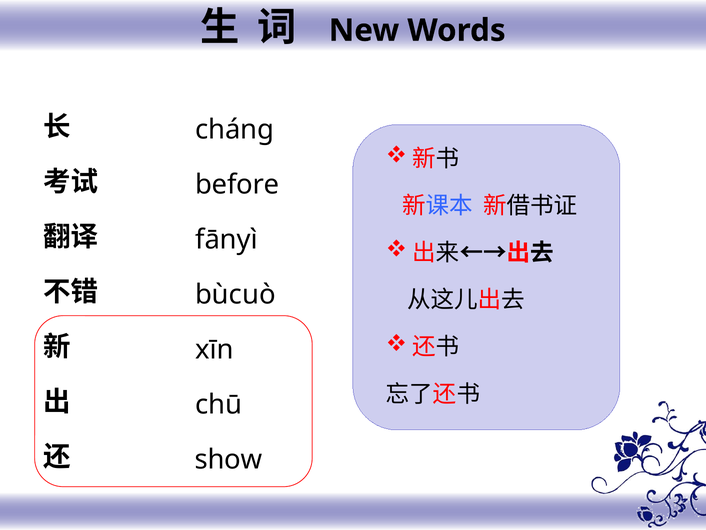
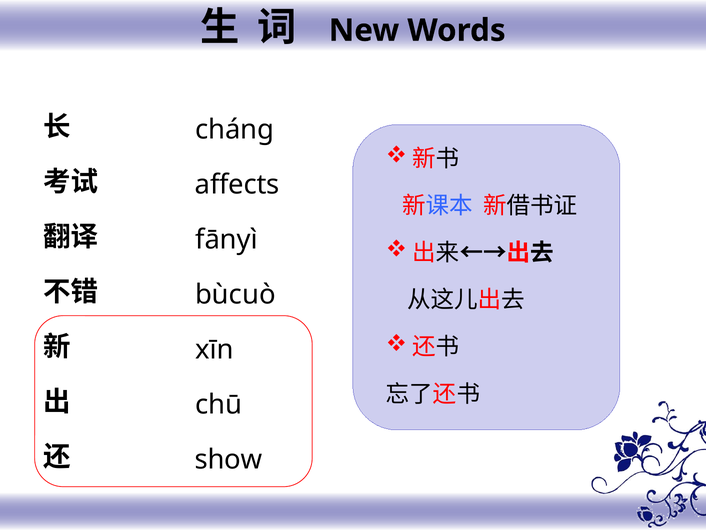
before: before -> affects (237, 184)
